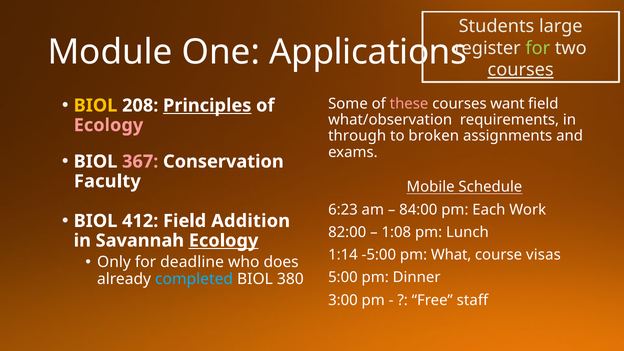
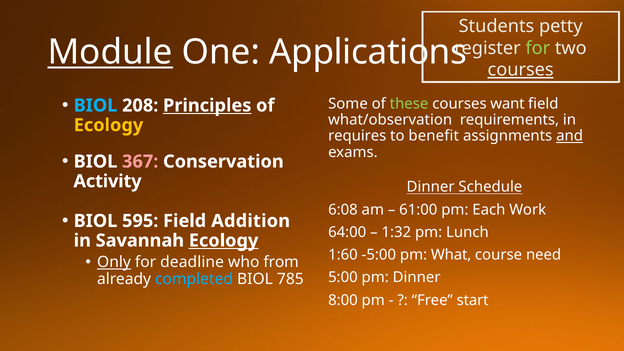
large: large -> petty (561, 26)
Module underline: none -> present (110, 52)
BIOL colour: yellow -> light blue (96, 106)
these colour: pink -> light green (409, 104)
Ecology colour: pink -> yellow (108, 125)
through: through -> requires (357, 136)
broken: broken -> benefit (434, 136)
and underline: none -> present (570, 136)
Faculty: Faculty -> Activity (108, 181)
Mobile: Mobile -> Dinner (431, 187)
6:23: 6:23 -> 6:08 (343, 210)
84:00: 84:00 -> 61:00 (418, 210)
412: 412 -> 595 (140, 221)
82:00: 82:00 -> 64:00 (347, 232)
1:08: 1:08 -> 1:32 (396, 232)
1:14: 1:14 -> 1:60 (343, 255)
visas: visas -> need (544, 255)
Only underline: none -> present (114, 262)
does: does -> from (281, 262)
380: 380 -> 785 (290, 279)
3:00: 3:00 -> 8:00 (343, 300)
staff: staff -> start (473, 300)
